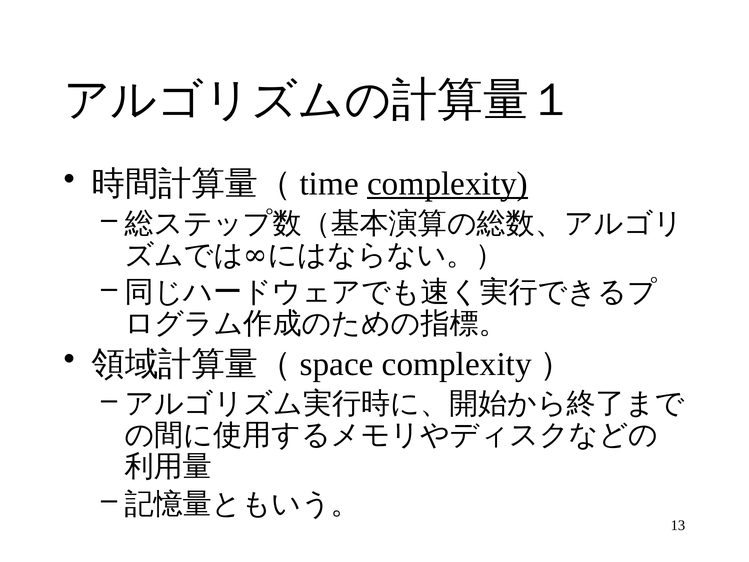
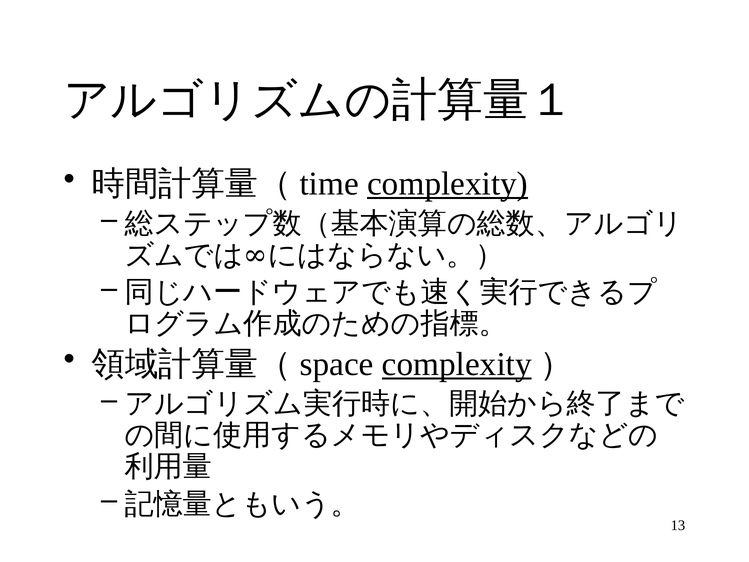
complexity underline: none -> present (457, 364)
